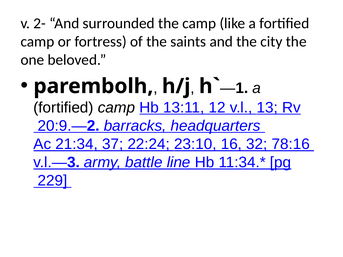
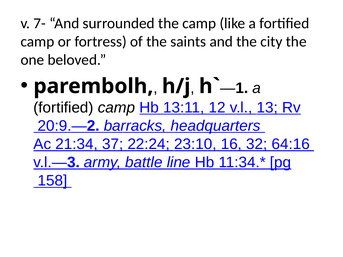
2-: 2- -> 7- (40, 23)
78:16: 78:16 -> 64:16 (291, 144)
229: 229 -> 158 (52, 181)
